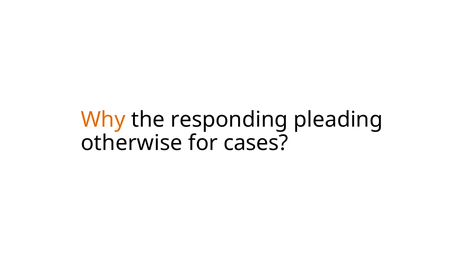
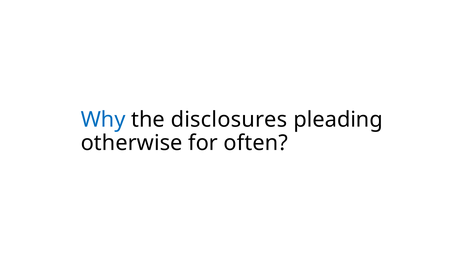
Why colour: orange -> blue (103, 120)
responding: responding -> disclosures (229, 120)
cases: cases -> often (256, 143)
